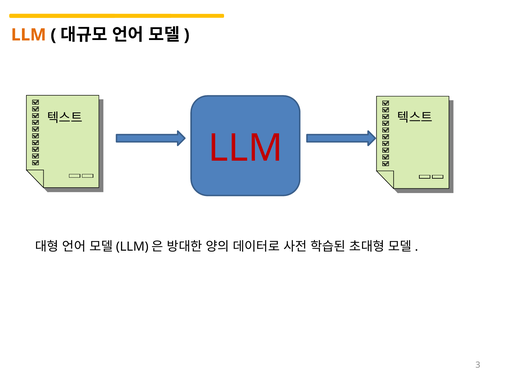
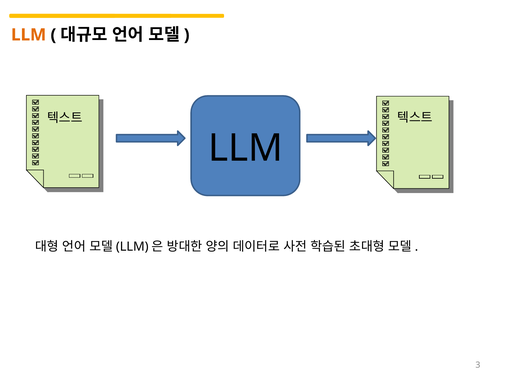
LLM colour: red -> black (245, 148)
